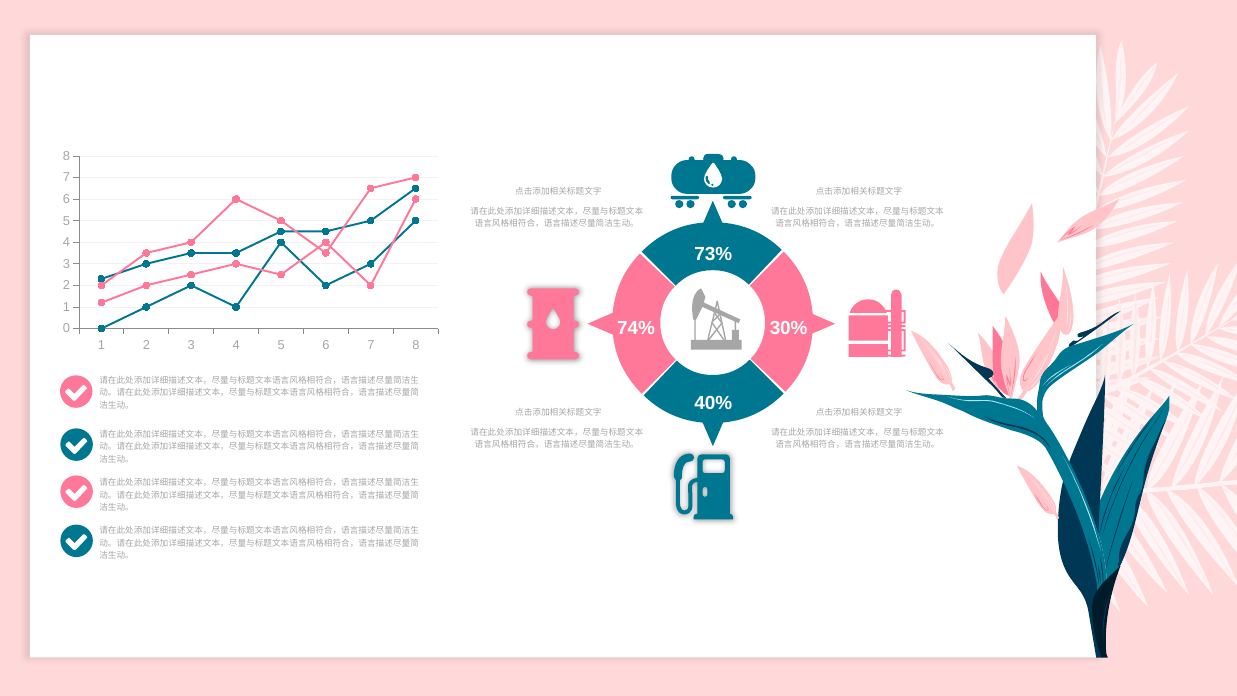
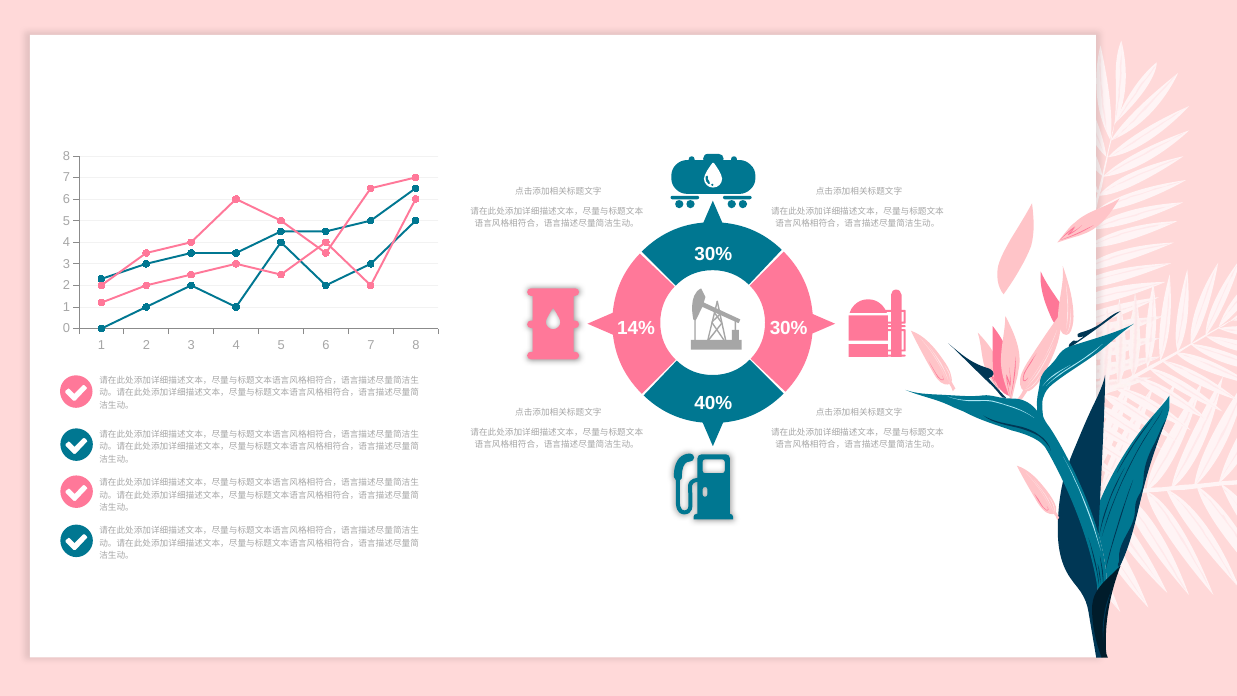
73%: 73% -> 30% (713, 255)
74%: 74% -> 14% (636, 328)
